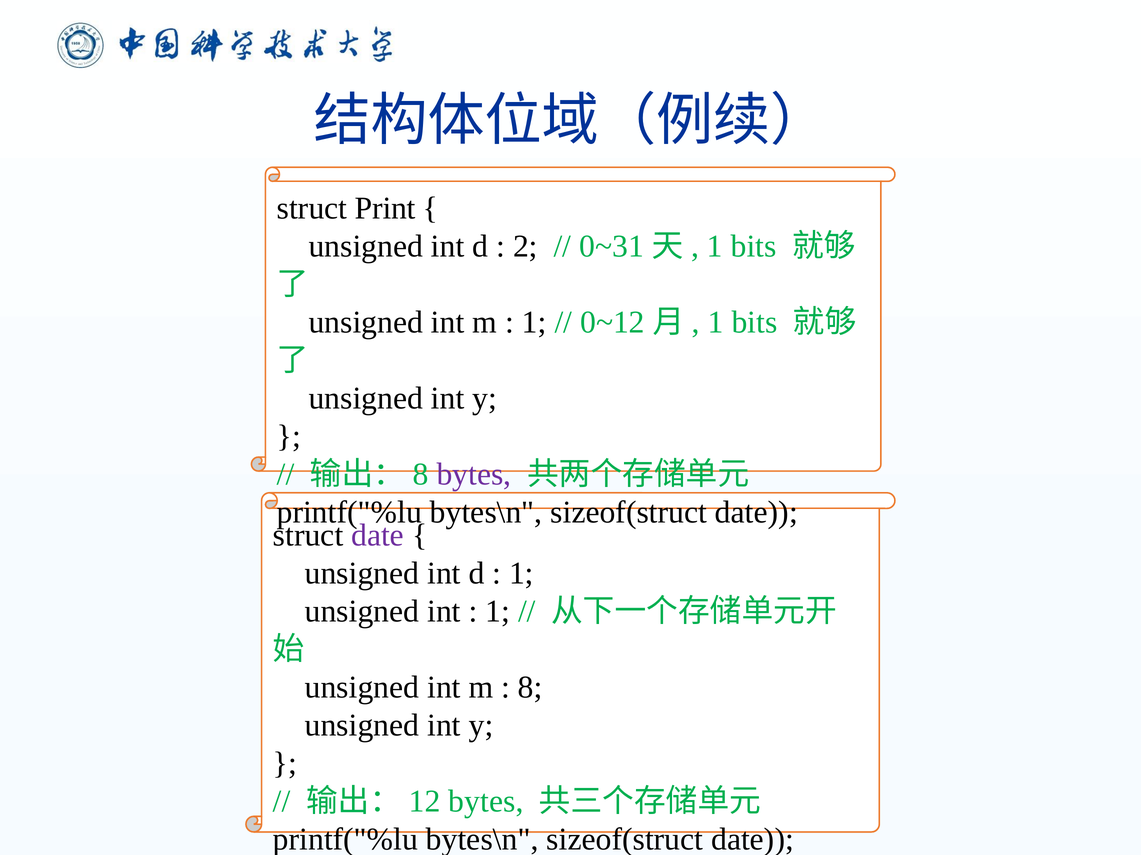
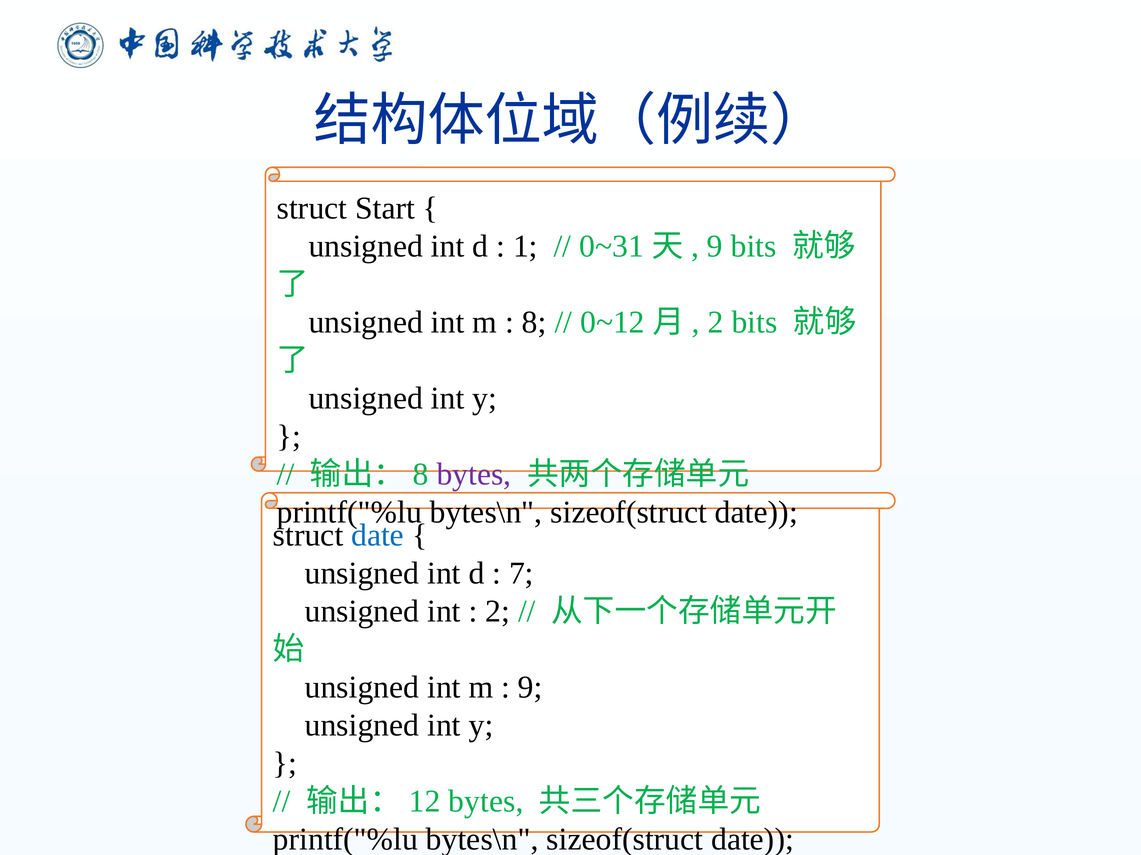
Print: Print -> Start (385, 208)
2: 2 -> 1 (525, 246)
1: 1 -> 9 (715, 246)
1: 1 -> 8 (534, 323)
1: 1 -> 2 (716, 323)
date colour: purple -> blue (378, 536)
1: 1 -> 7 (521, 574)
1: 1 -> 2 (498, 612)
8: 8 -> 9 (530, 688)
